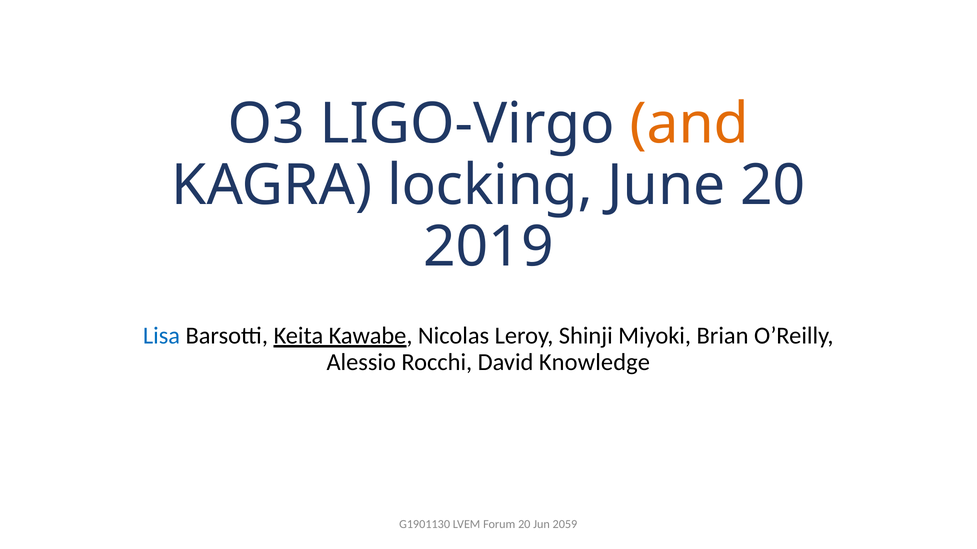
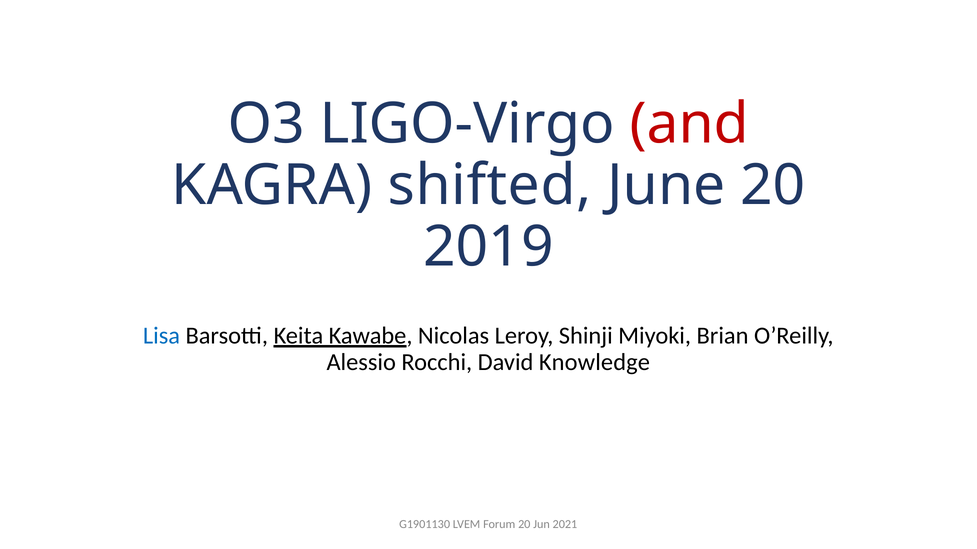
and colour: orange -> red (689, 124)
locking: locking -> shifted (490, 186)
2059: 2059 -> 2021 (565, 525)
